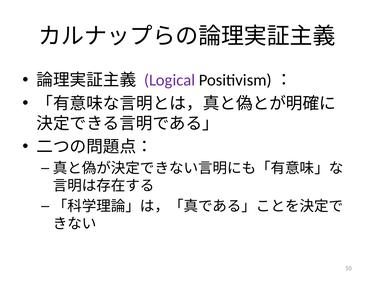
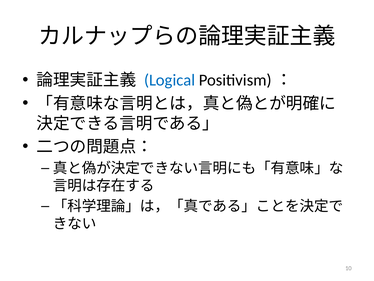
Logical colour: purple -> blue (170, 80)
